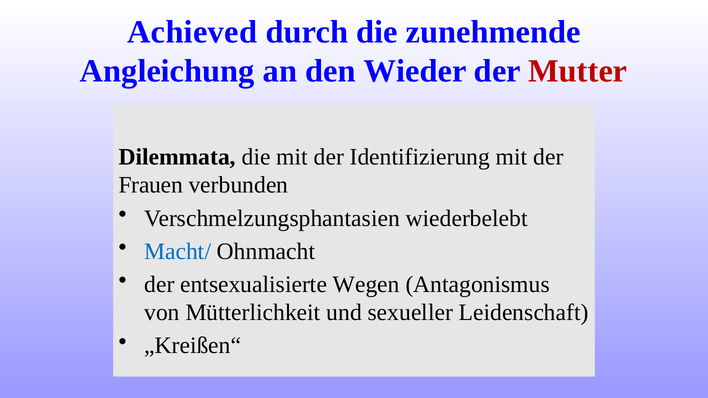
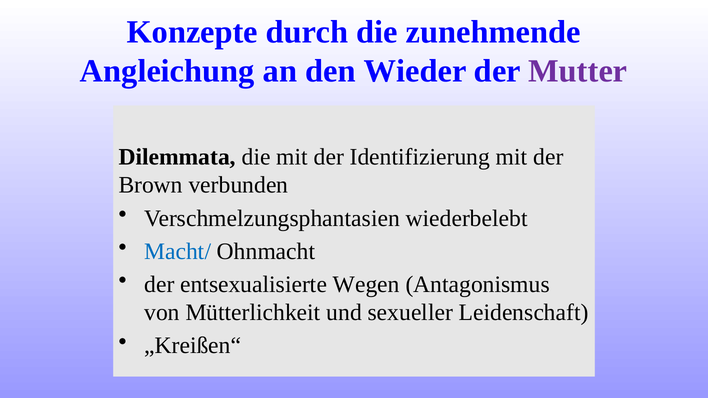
Achieved: Achieved -> Konzepte (192, 32)
Mutter colour: red -> purple (578, 71)
Frauen: Frauen -> Brown (151, 185)
